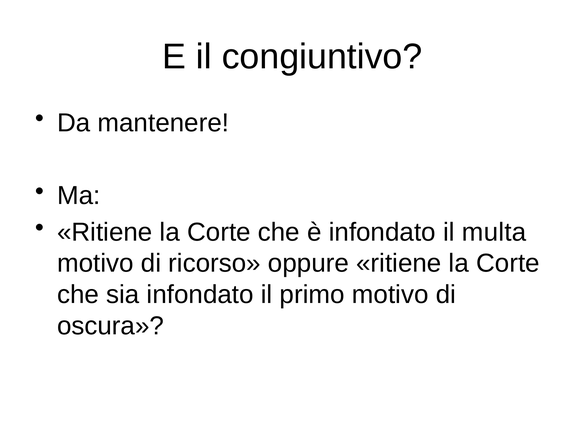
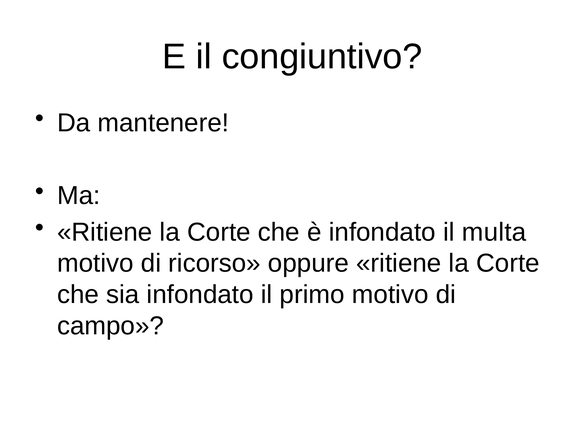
oscura: oscura -> campo (111, 326)
